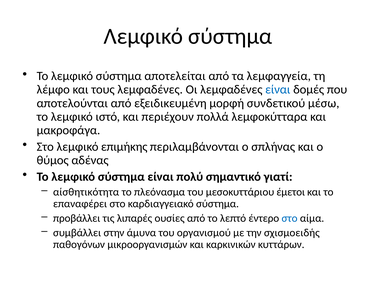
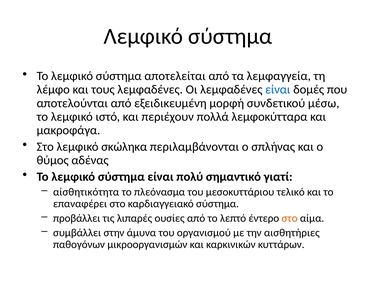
επιμήκης: επιμήκης -> σκώληκα (124, 147)
έμετοι: έμετοι -> τελικό (291, 192)
στο colour: blue -> orange (290, 218)
σχισμοειδής: σχισμοειδής -> αισθητήριες (292, 233)
